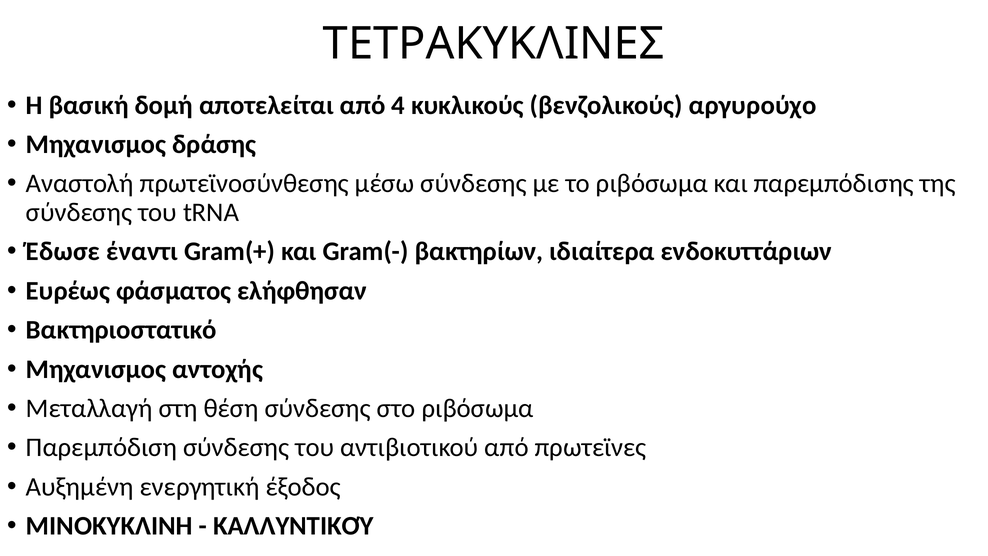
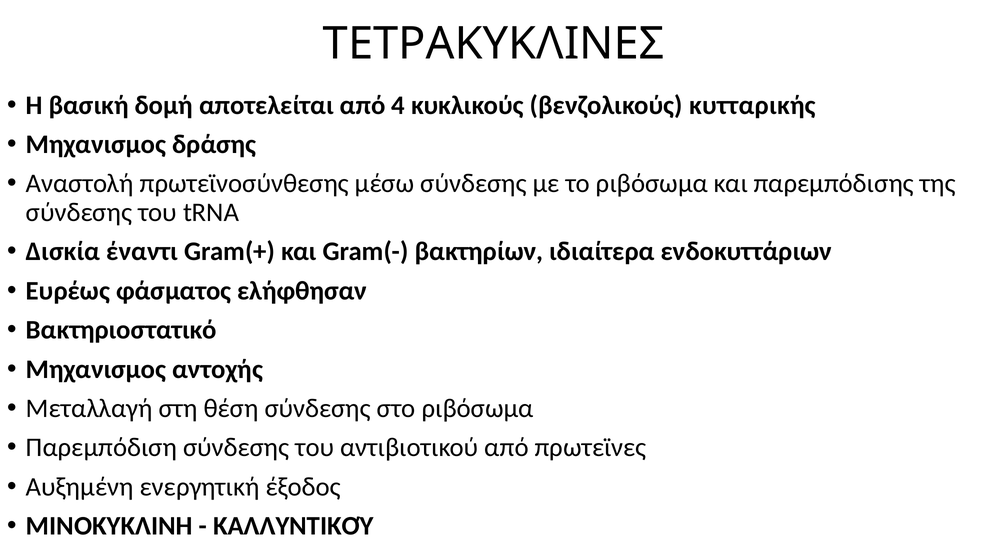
αργυρούχο: αργυρούχο -> κυτταρικής (752, 105)
Έδωσε: Έδωσε -> Δισκία (63, 252)
